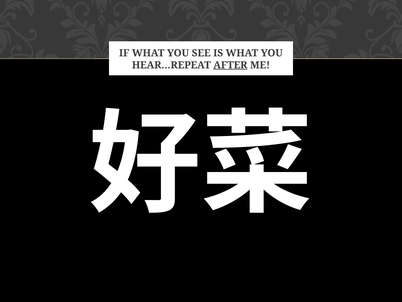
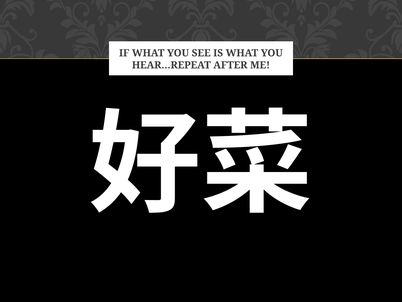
AFTER underline: present -> none (230, 65)
